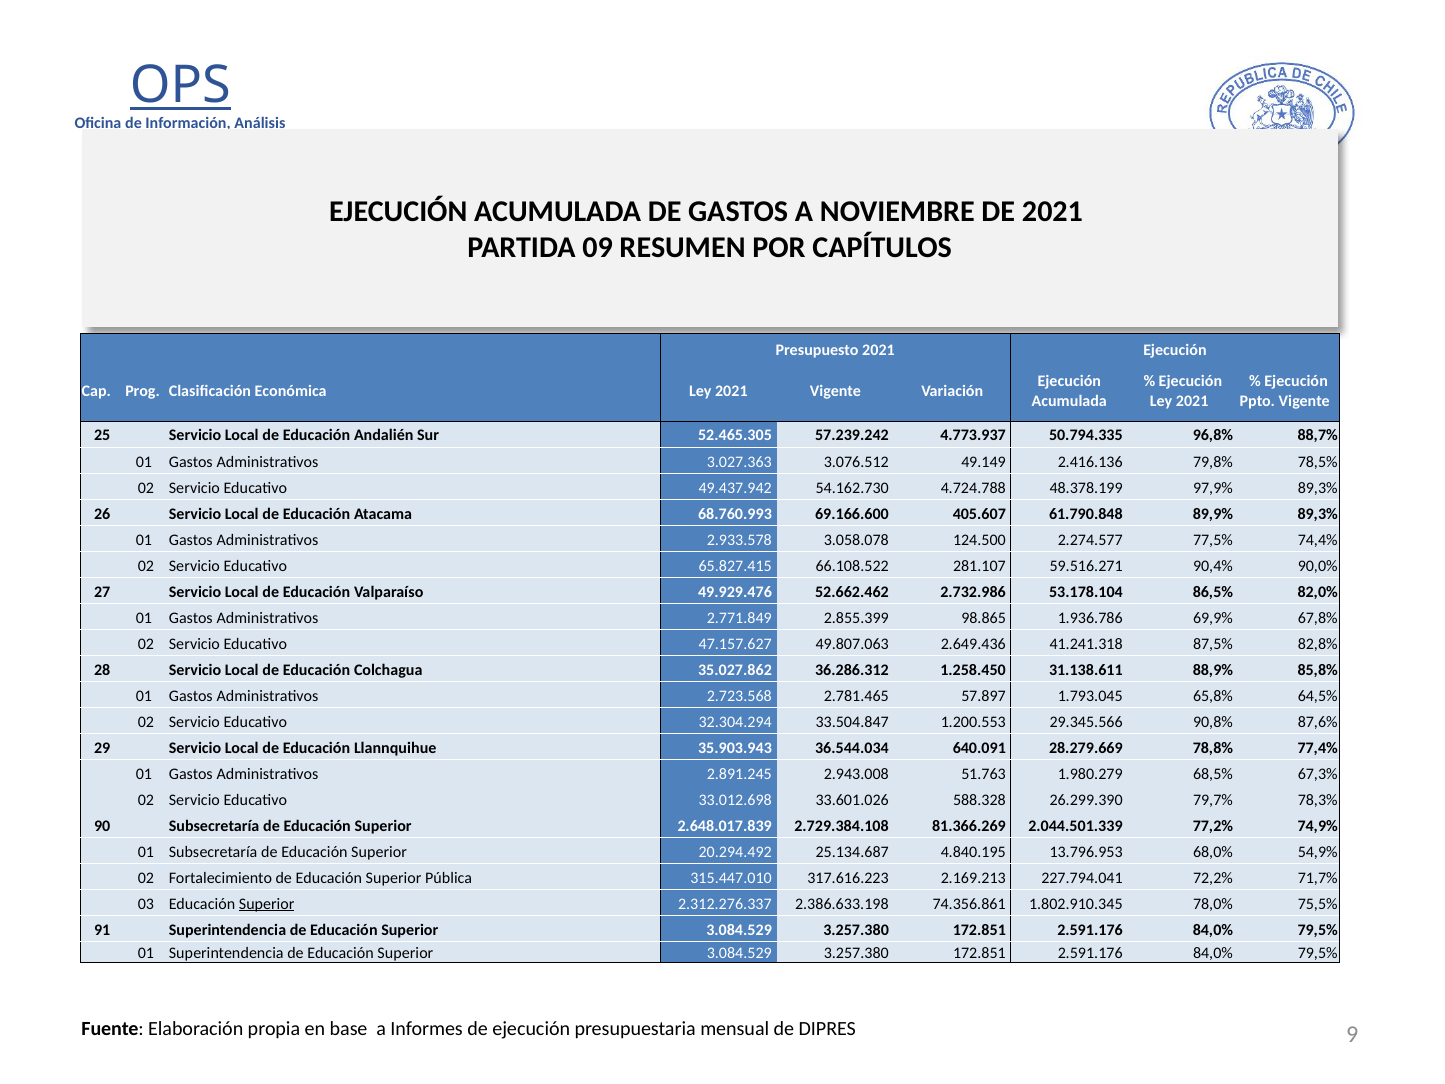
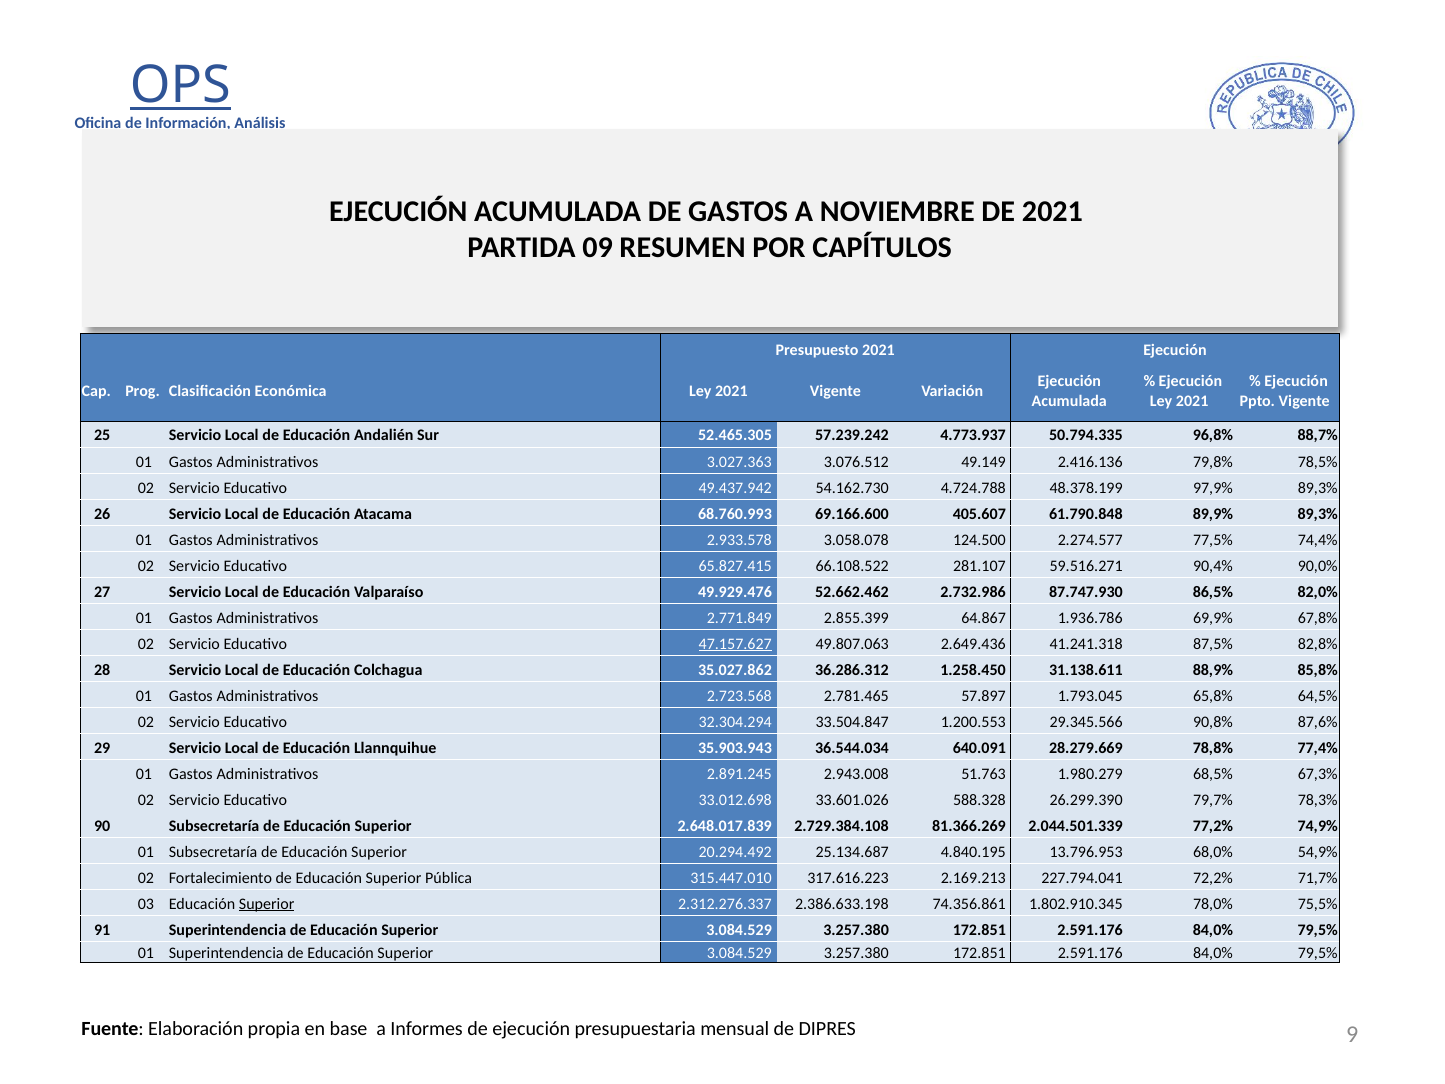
53.178.104: 53.178.104 -> 87.747.930 (1086, 592)
98.865: 98.865 -> 64.867 (984, 618)
47.157.627 underline: none -> present (735, 644)
